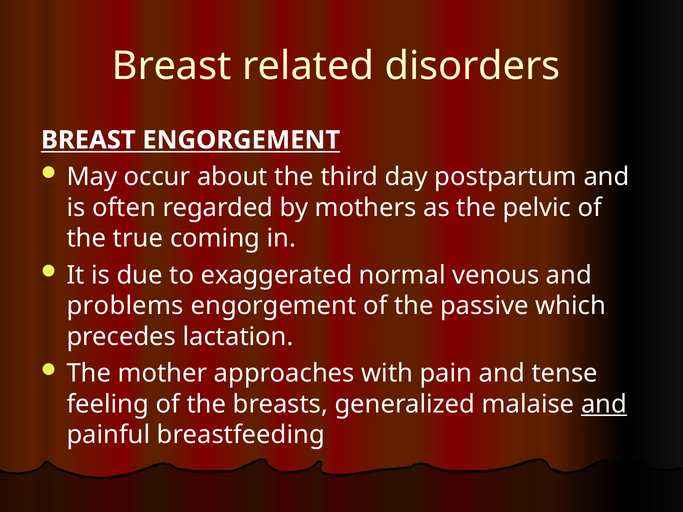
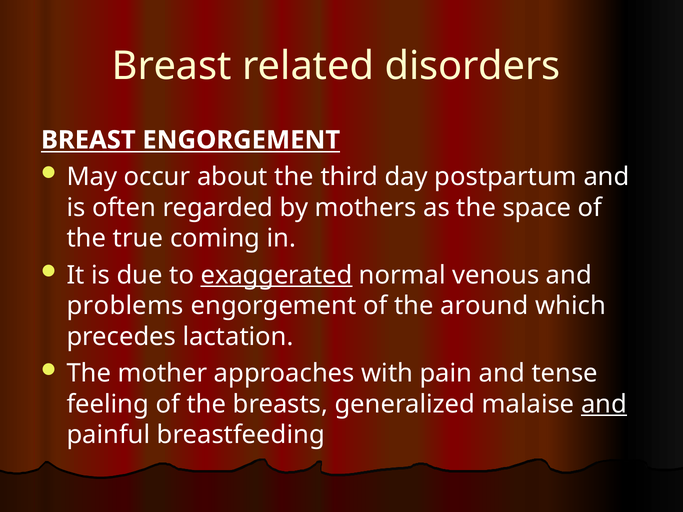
pelvic: pelvic -> space (537, 208)
exaggerated underline: none -> present (277, 275)
passive: passive -> around (484, 306)
